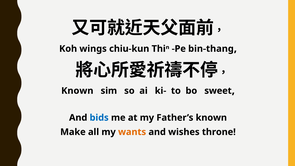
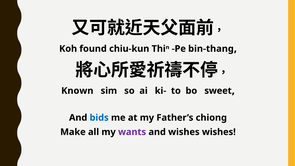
wings: wings -> found (93, 49)
Father’s known: known -> chiong (211, 118)
wants colour: orange -> purple (132, 132)
wishes throne: throne -> wishes (219, 132)
